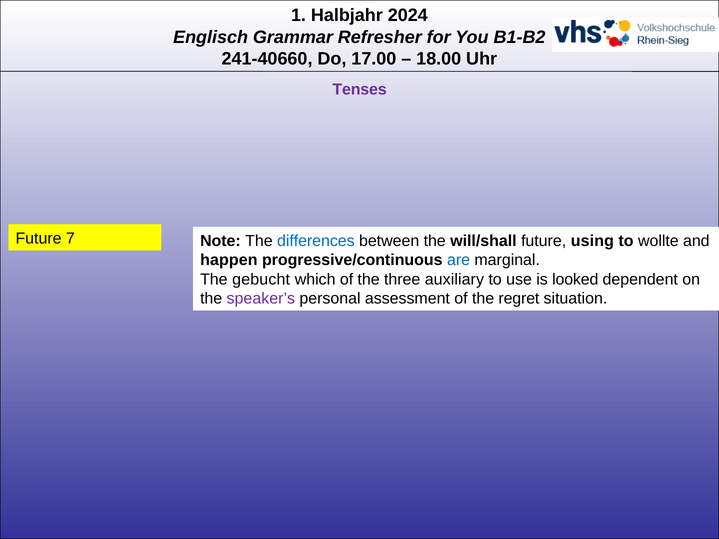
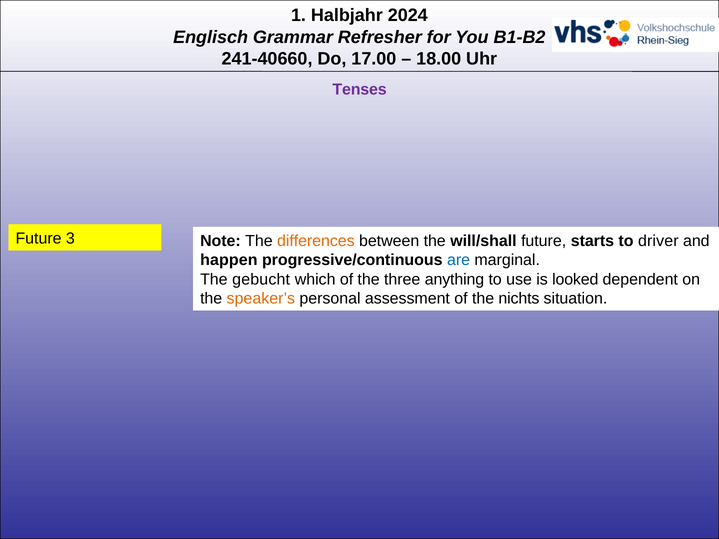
7: 7 -> 3 (70, 239)
differences colour: blue -> orange (316, 241)
using: using -> starts (592, 241)
wollte: wollte -> driver (658, 241)
auxiliary: auxiliary -> anything (454, 279)
speaker’s colour: purple -> orange (261, 299)
regret: regret -> nichts (519, 299)
